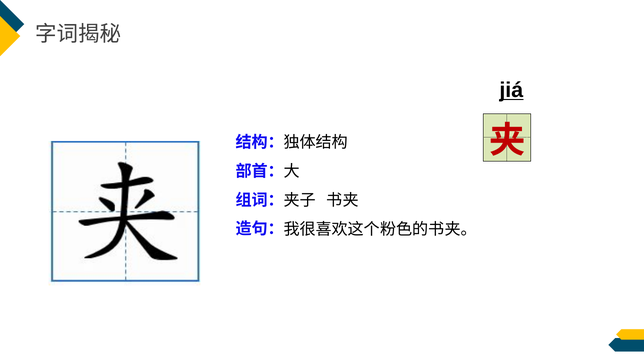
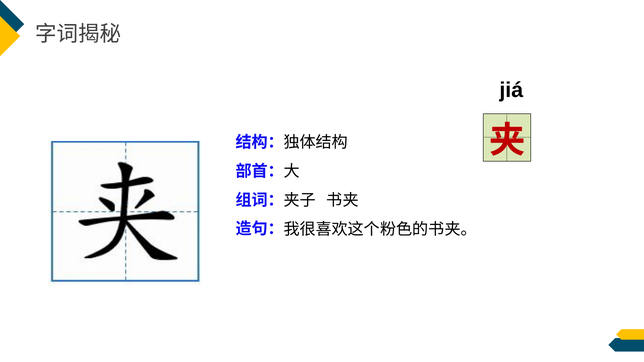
jiá underline: present -> none (511, 90)
